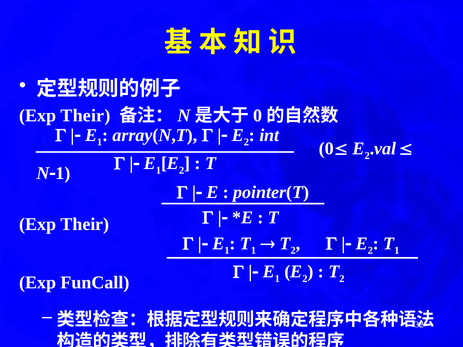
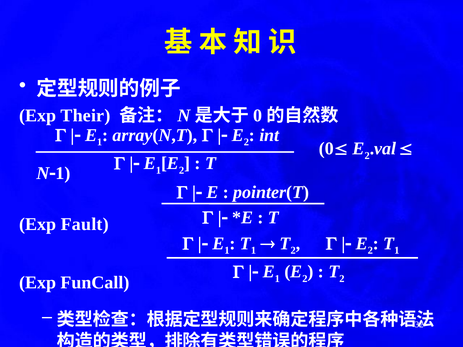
Their: Their -> Fault (85, 224)
